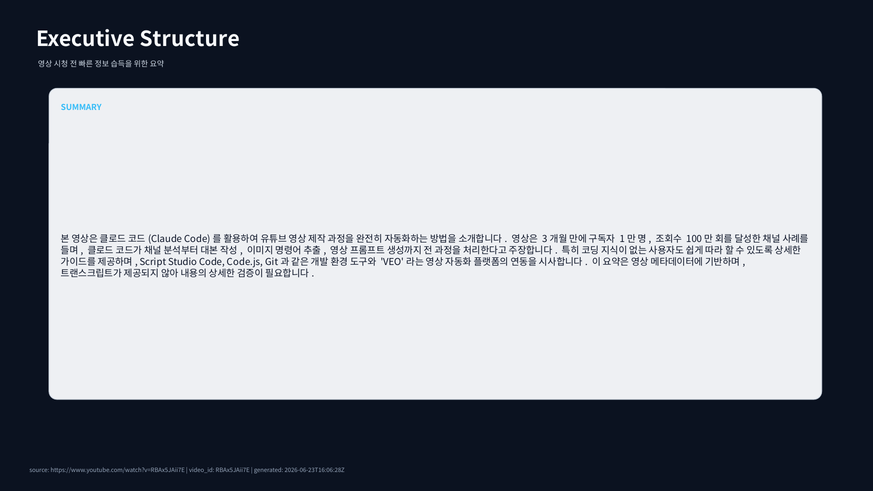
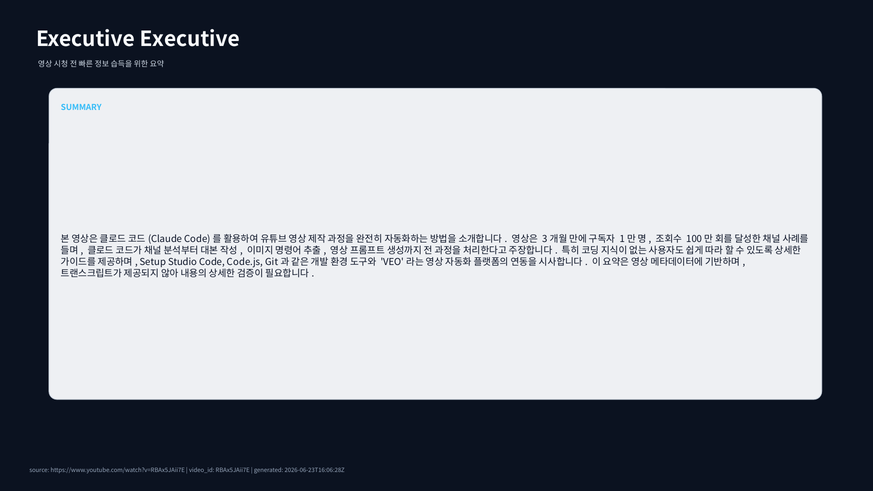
Executive Structure: Structure -> Executive (190, 39)
Script: Script -> Setup (153, 262)
